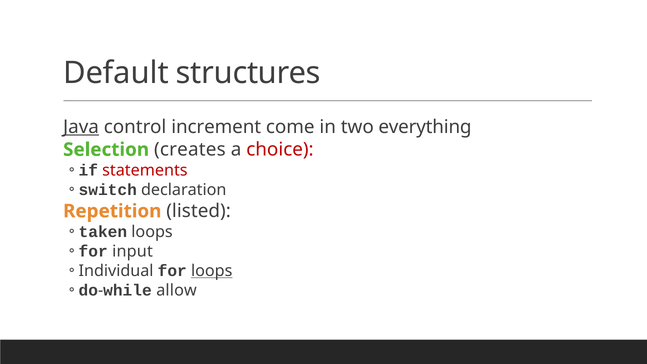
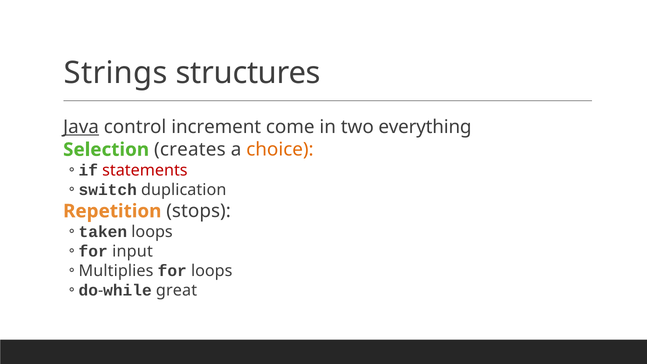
Default: Default -> Strings (116, 73)
choice colour: red -> orange (280, 150)
declaration: declaration -> duplication (184, 190)
listed: listed -> stops (199, 211)
Individual: Individual -> Multiplies (116, 271)
loops underline: present -> none (212, 271)
allow: allow -> great (177, 290)
